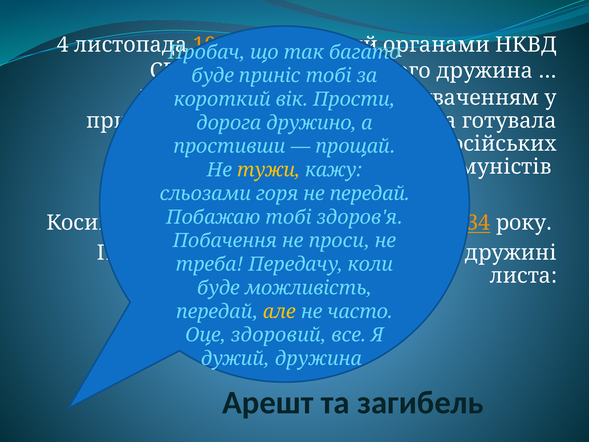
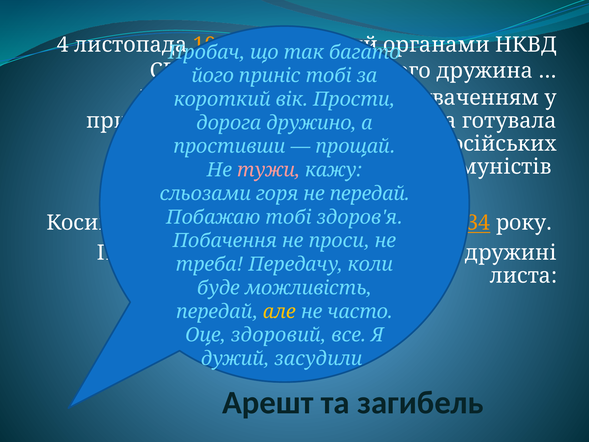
буде: буде -> його (213, 76)
тужи colour: yellow -> pink (269, 170)
дужий дружина: дружина -> засудили (319, 358)
